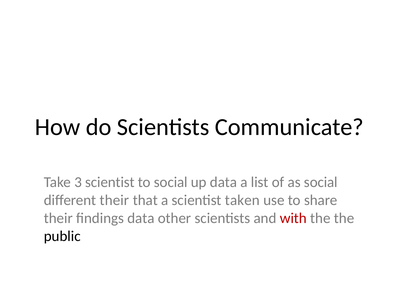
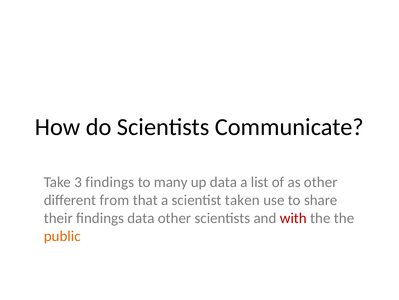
3 scientist: scientist -> findings (110, 182)
to social: social -> many (171, 182)
as social: social -> other (321, 182)
different their: their -> from (114, 200)
public colour: black -> orange (62, 236)
